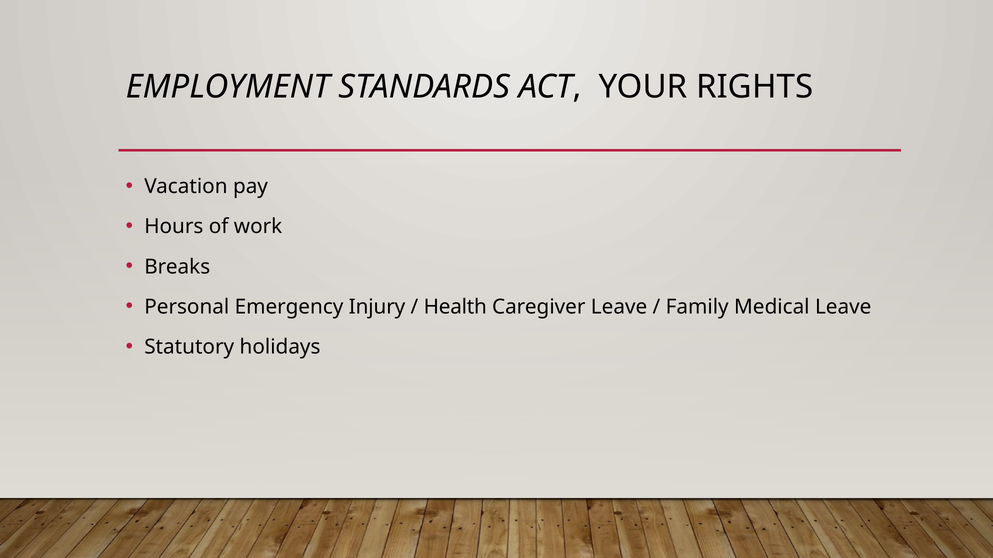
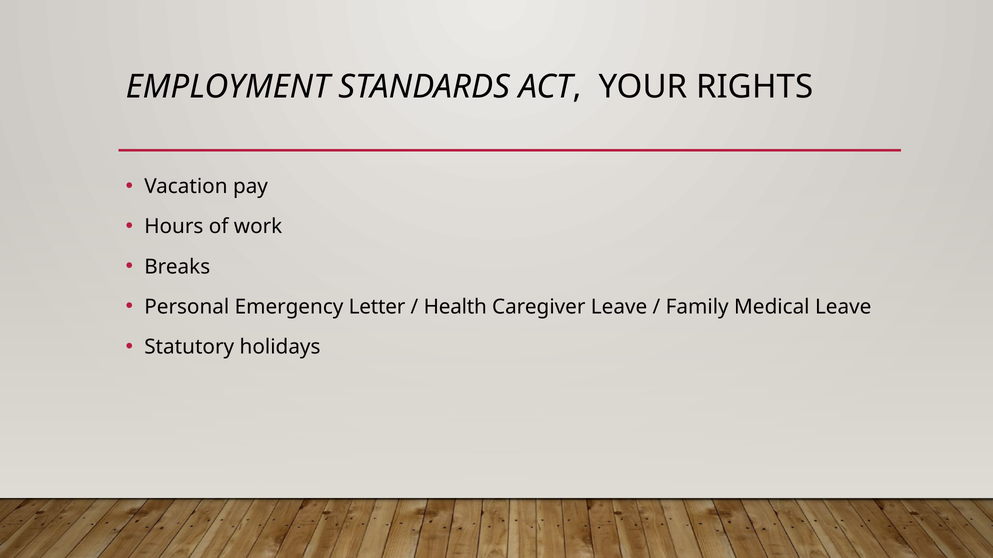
Injury: Injury -> Letter (377, 307)
